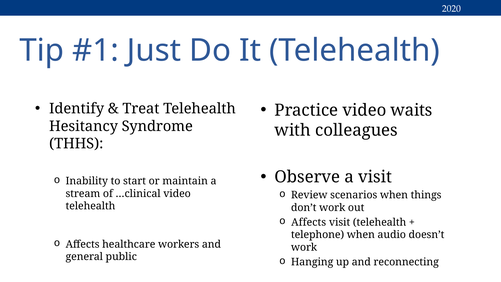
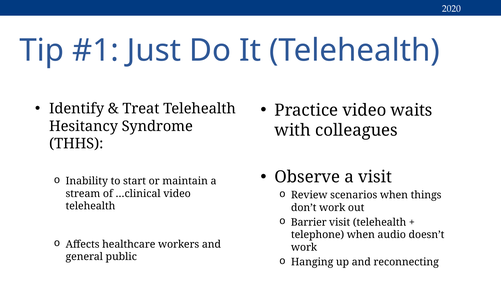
Affects: Affects -> Barrier (309, 222)
